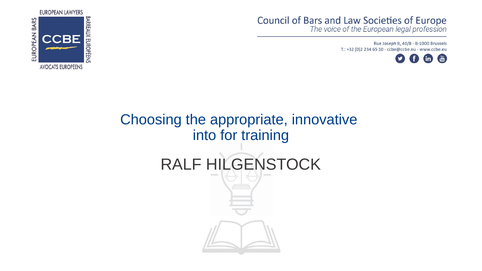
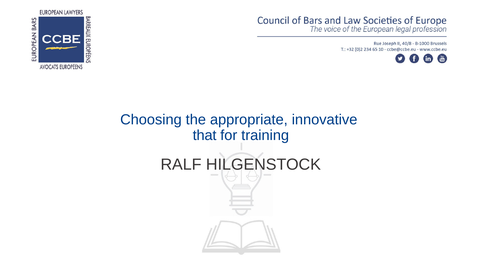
into: into -> that (205, 136)
